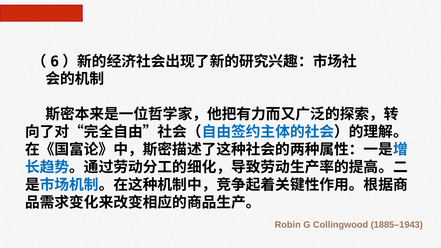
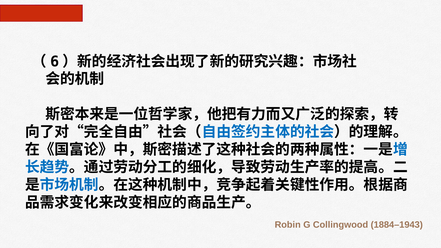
1885–1943: 1885–1943 -> 1884–1943 (397, 225)
